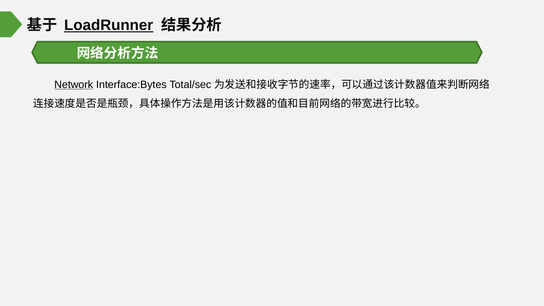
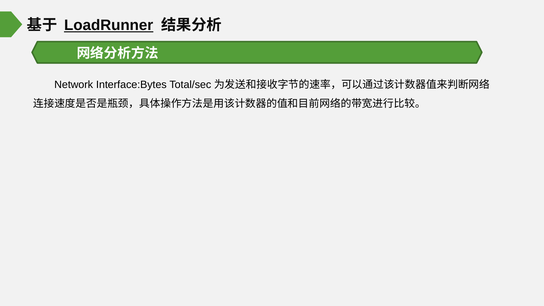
Network underline: present -> none (74, 85)
